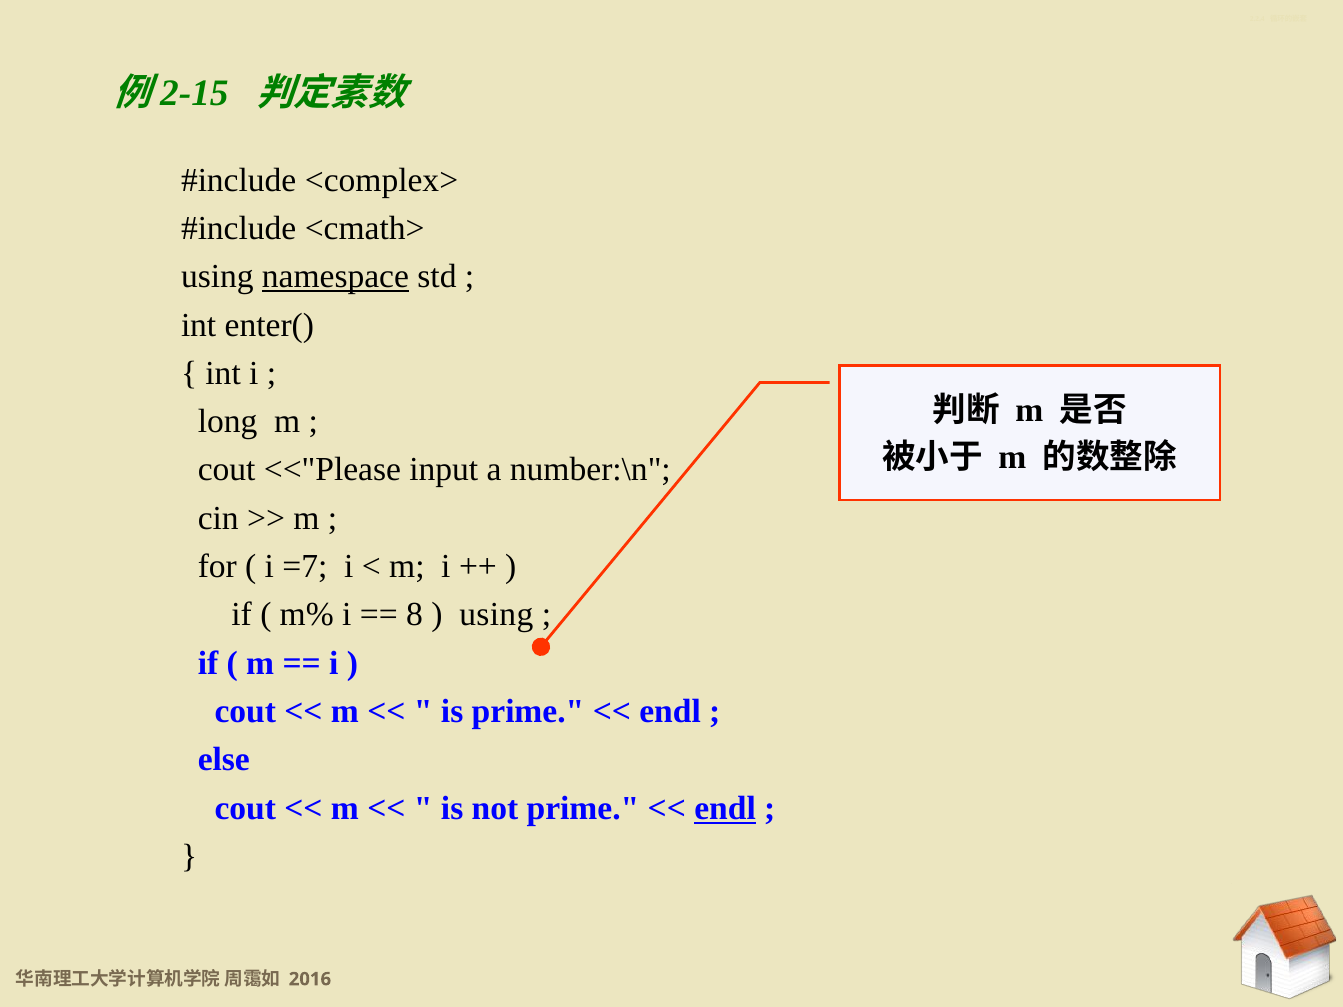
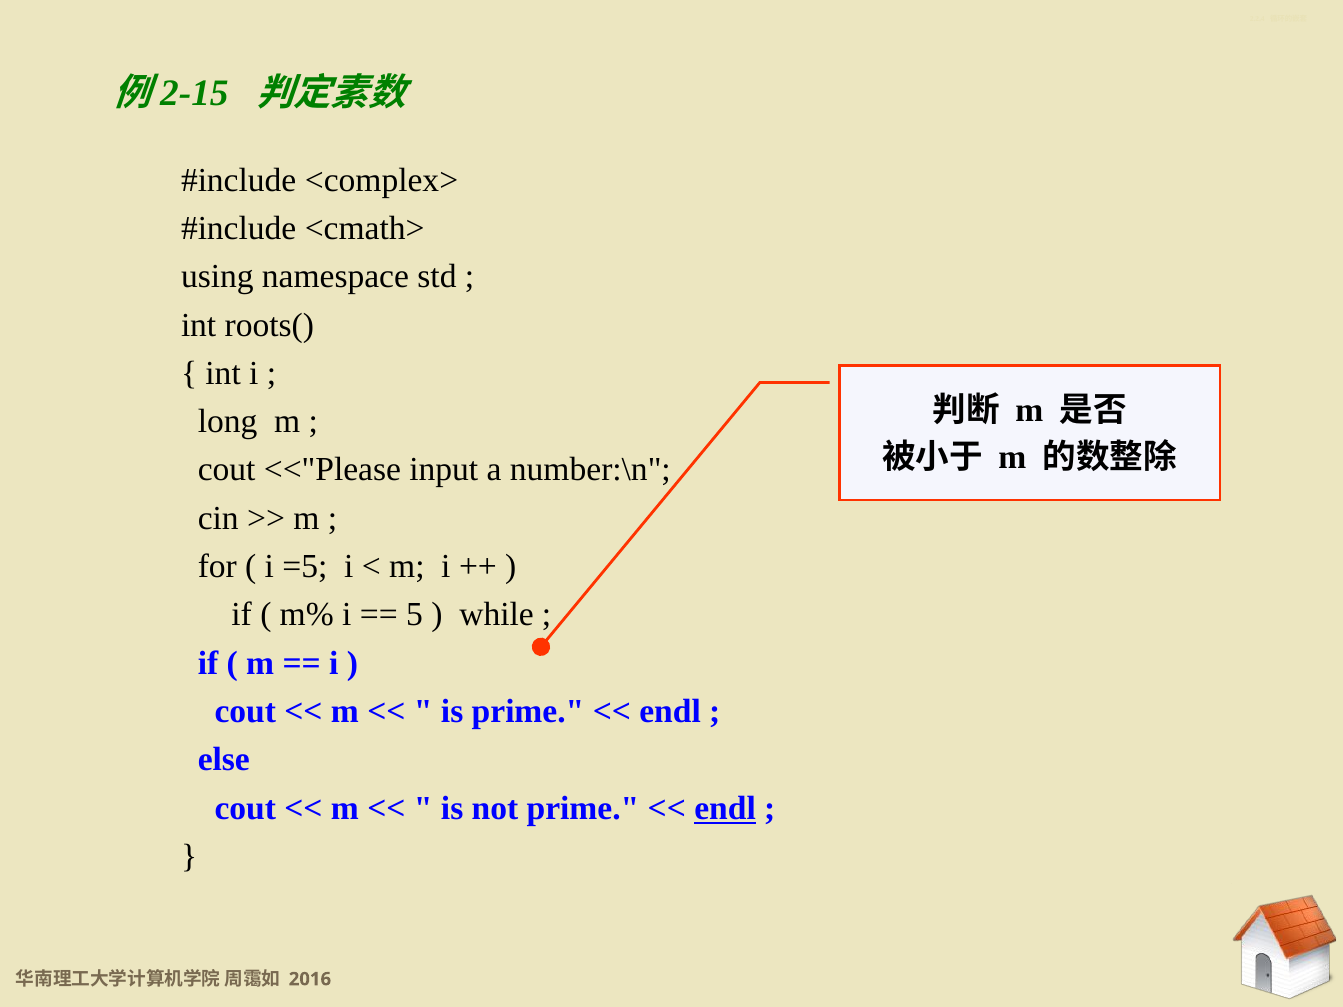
namespace underline: present -> none (335, 277)
enter(: enter( -> roots( (269, 325)
=7: =7 -> =5 (305, 567)
8: 8 -> 5 (414, 615)
using: using -> while (497, 615)
